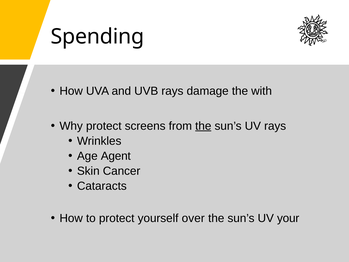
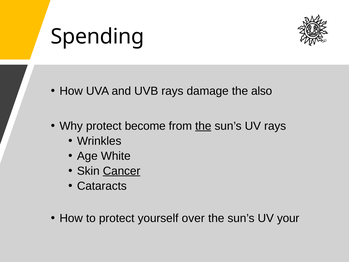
with: with -> also (262, 91)
screens: screens -> become (145, 126)
Agent: Agent -> White (116, 156)
Cancer underline: none -> present (122, 171)
